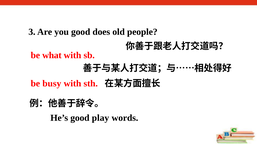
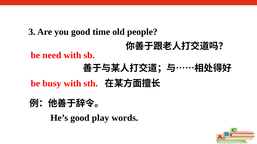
does: does -> time (101, 32)
what: what -> need (52, 55)
